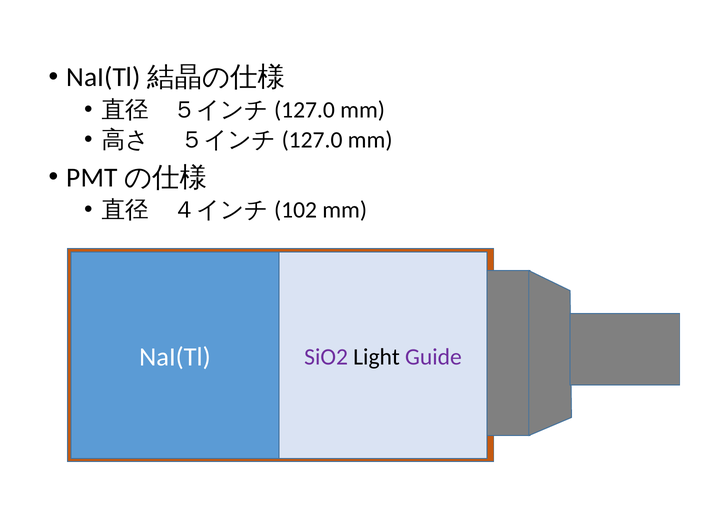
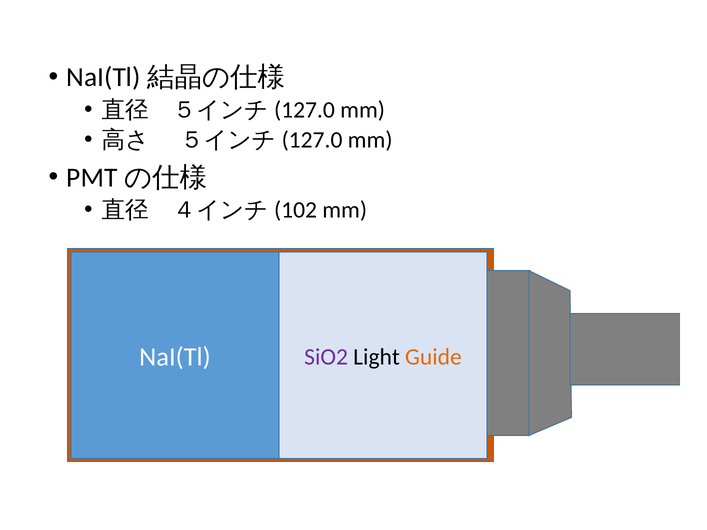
Guide colour: purple -> orange (433, 357)
